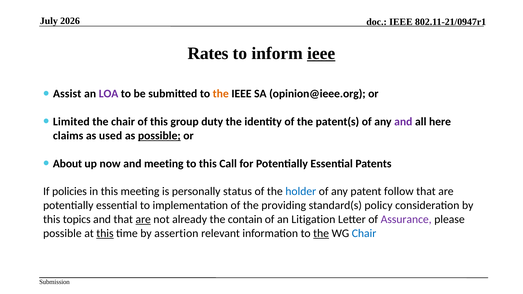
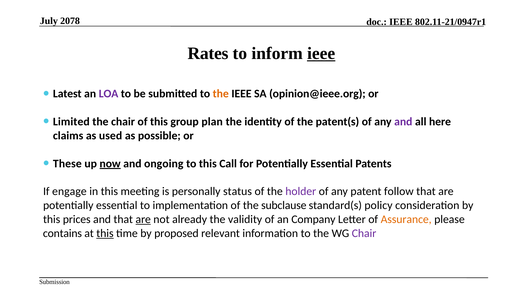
2026: 2026 -> 2078 (70, 21)
Assist: Assist -> Latest (67, 94)
duty: duty -> plan (212, 122)
possible underline: present -> none (159, 136)
About: About -> These (67, 164)
now underline: none -> present (110, 164)
and meeting: meeting -> ongoing (164, 164)
policies: policies -> engage (69, 192)
holder colour: blue -> purple (301, 192)
providing: providing -> subclause (284, 205)
topics: topics -> prices (77, 219)
contain: contain -> validity (245, 219)
Litigation: Litigation -> Company (313, 219)
Assurance colour: purple -> orange (406, 219)
possible: possible -> contains (62, 233)
assertion: assertion -> proposed (176, 233)
the underline: present -> none (321, 233)
Chair colour: blue -> purple (364, 233)
